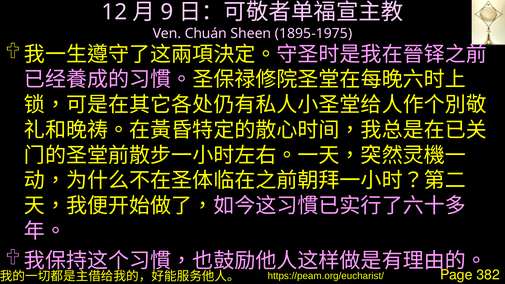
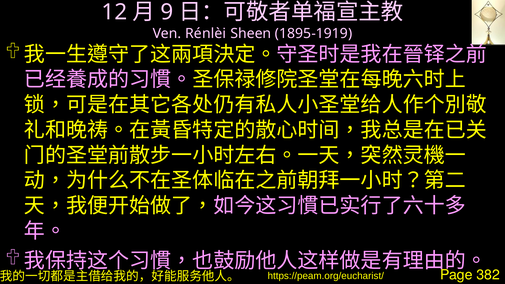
Chuán: Chuán -> Rénlèi (206, 33)
1895-1975: 1895-1975 -> 1895-1919 (314, 33)
